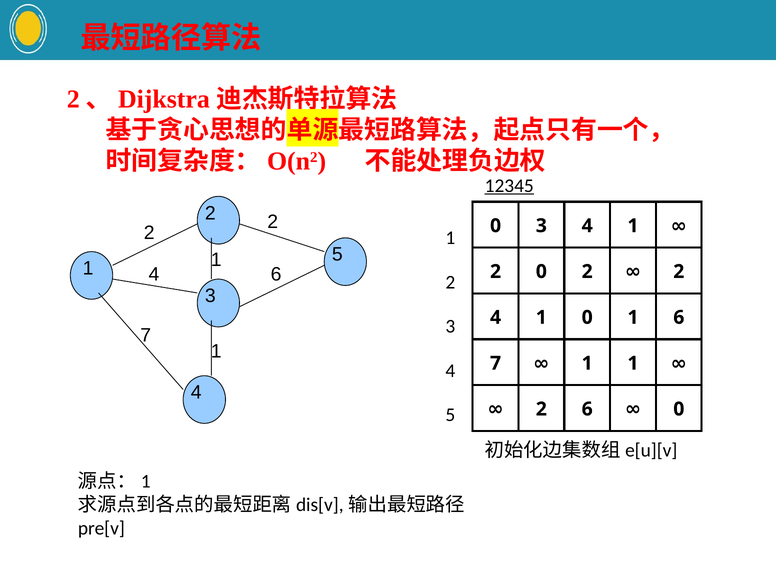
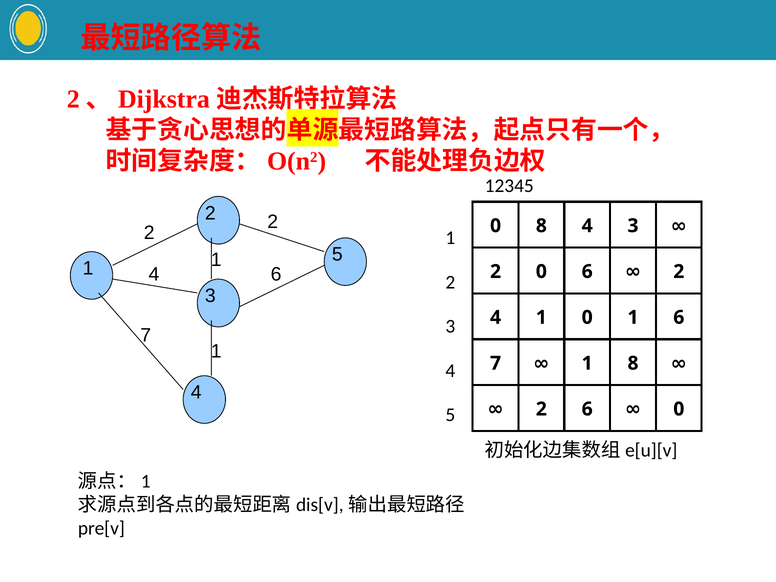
12345 underline: present -> none (509, 186)
0 3: 3 -> 8 (541, 226)
1: 1 -> 3 (633, 226)
0 2: 2 -> 6 (587, 272)
1: 1 -> 8 (633, 363)
